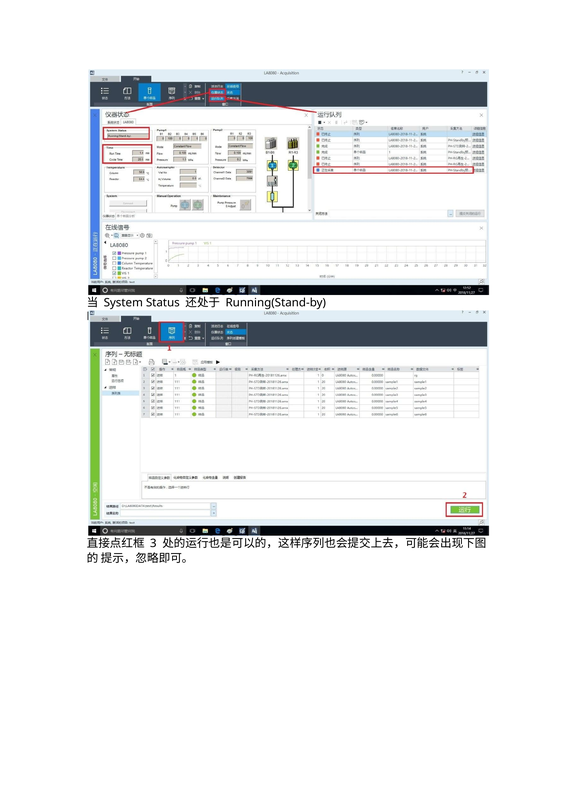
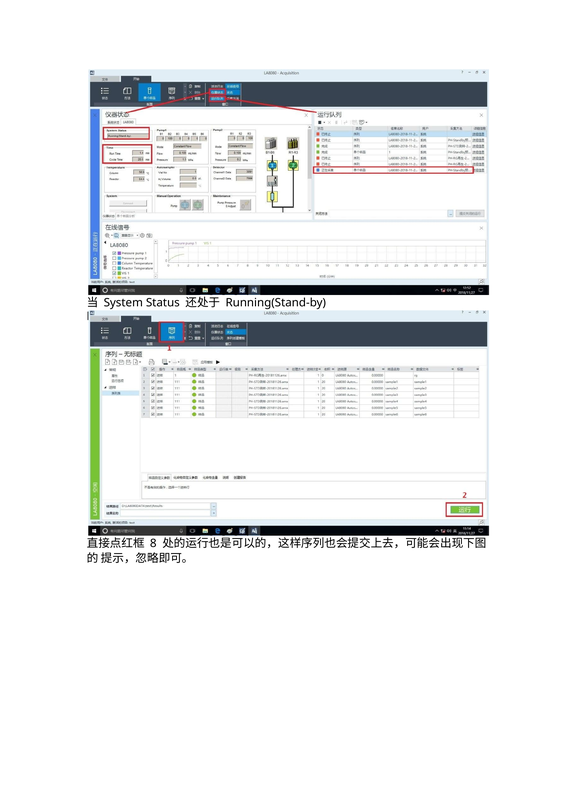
3: 3 -> 8 (153, 544)
